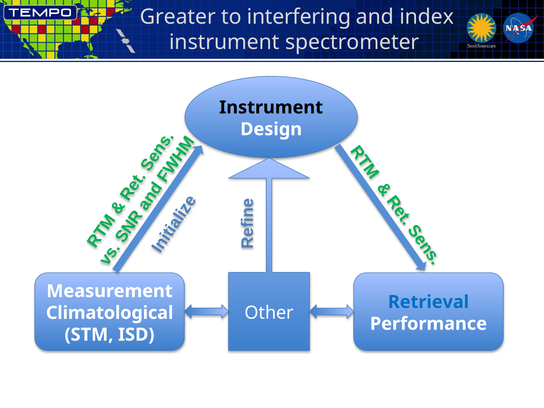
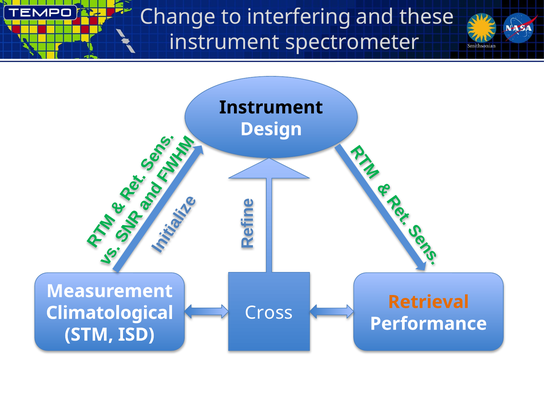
Greater: Greater -> Change (178, 17)
index: index -> these (427, 17)
Retrieval colour: blue -> orange (429, 302)
Other: Other -> Cross (269, 313)
